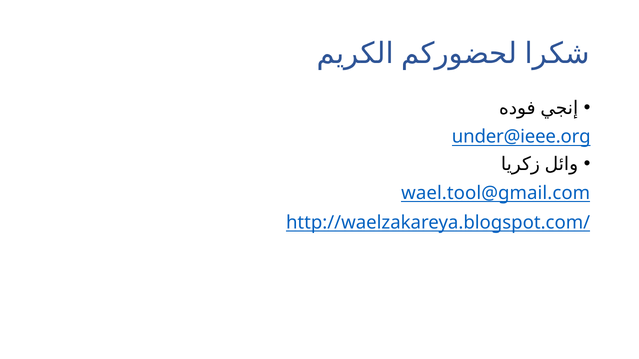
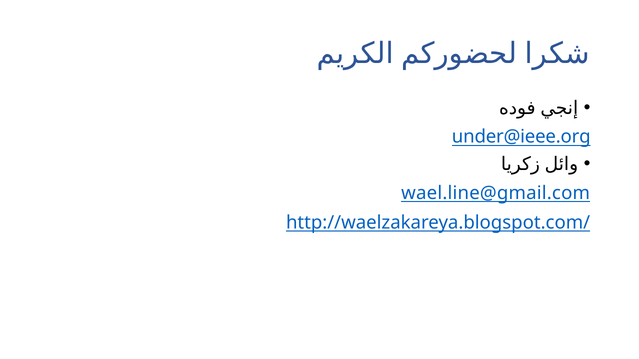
wael.tool@gmail.com: wael.tool@gmail.com -> wael.line@gmail.com (496, 193)
